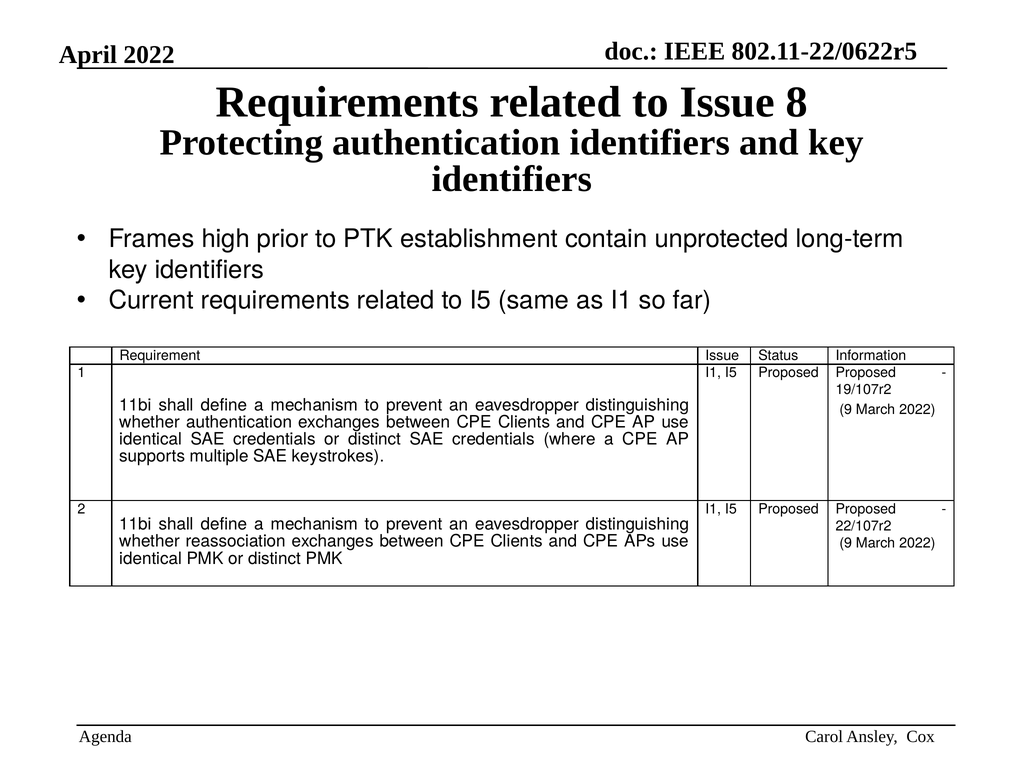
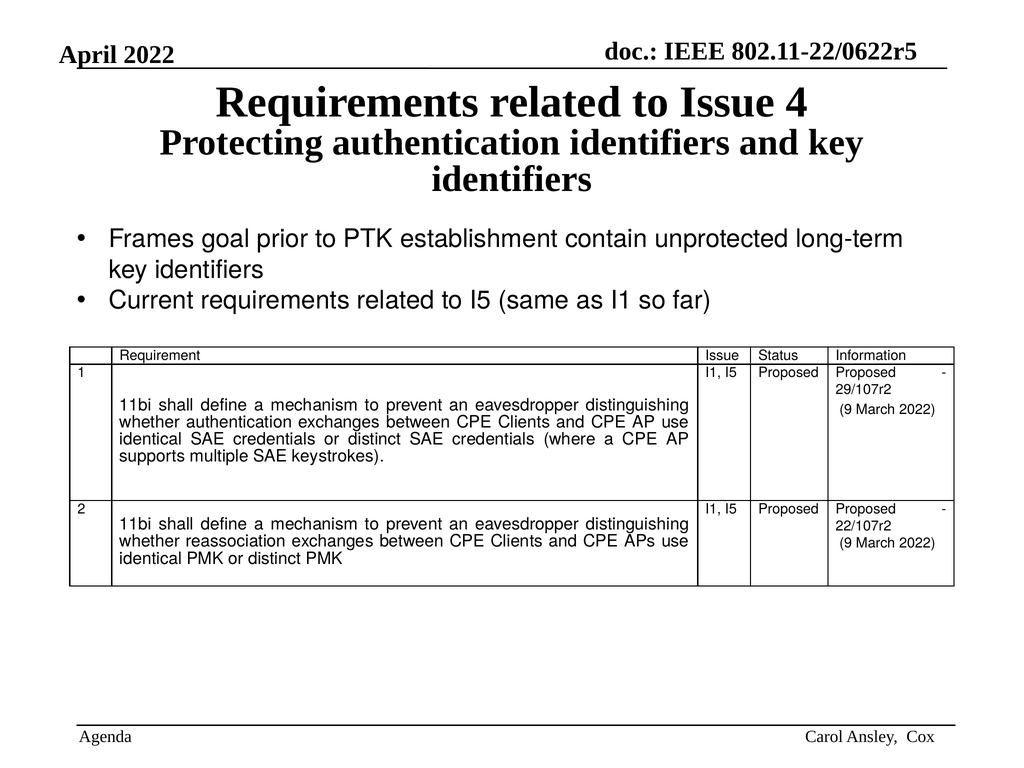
8: 8 -> 4 (797, 102)
high: high -> goal (226, 239)
19/107r2: 19/107r2 -> 29/107r2 (863, 389)
